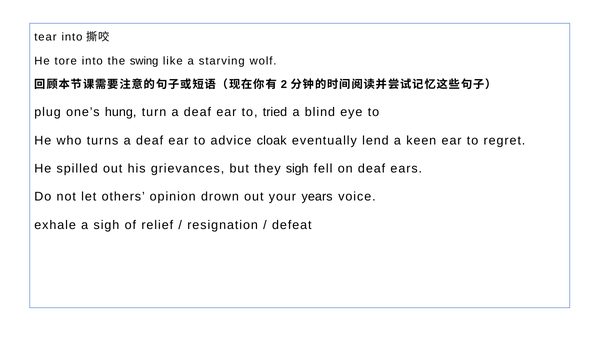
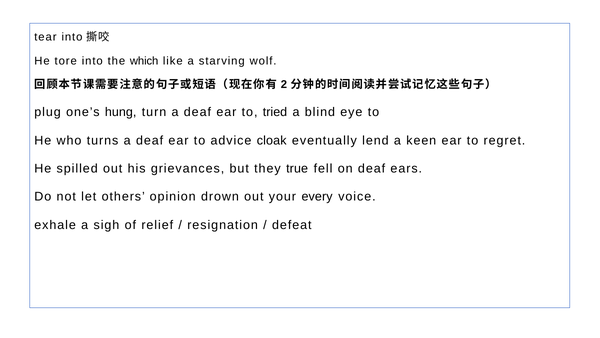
swing: swing -> which (144, 61)
they sigh: sigh -> true (297, 168)
years: years -> every (317, 196)
